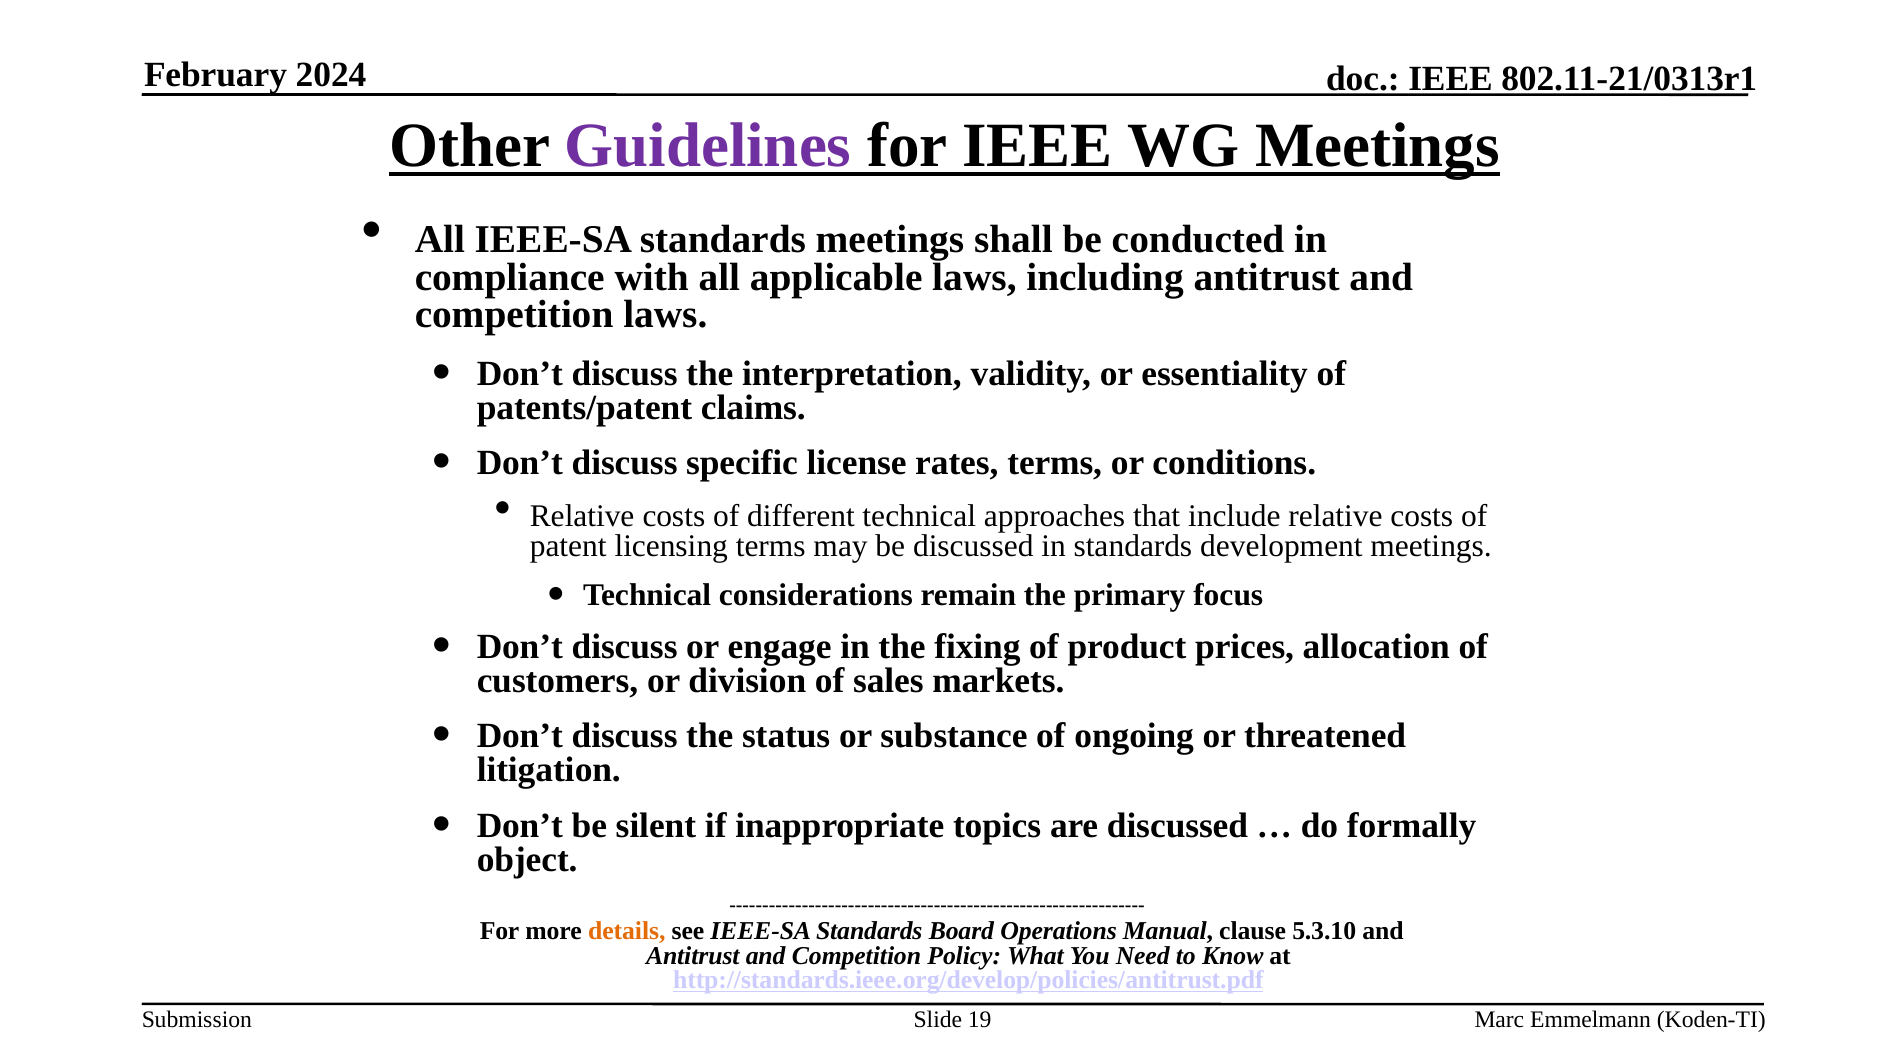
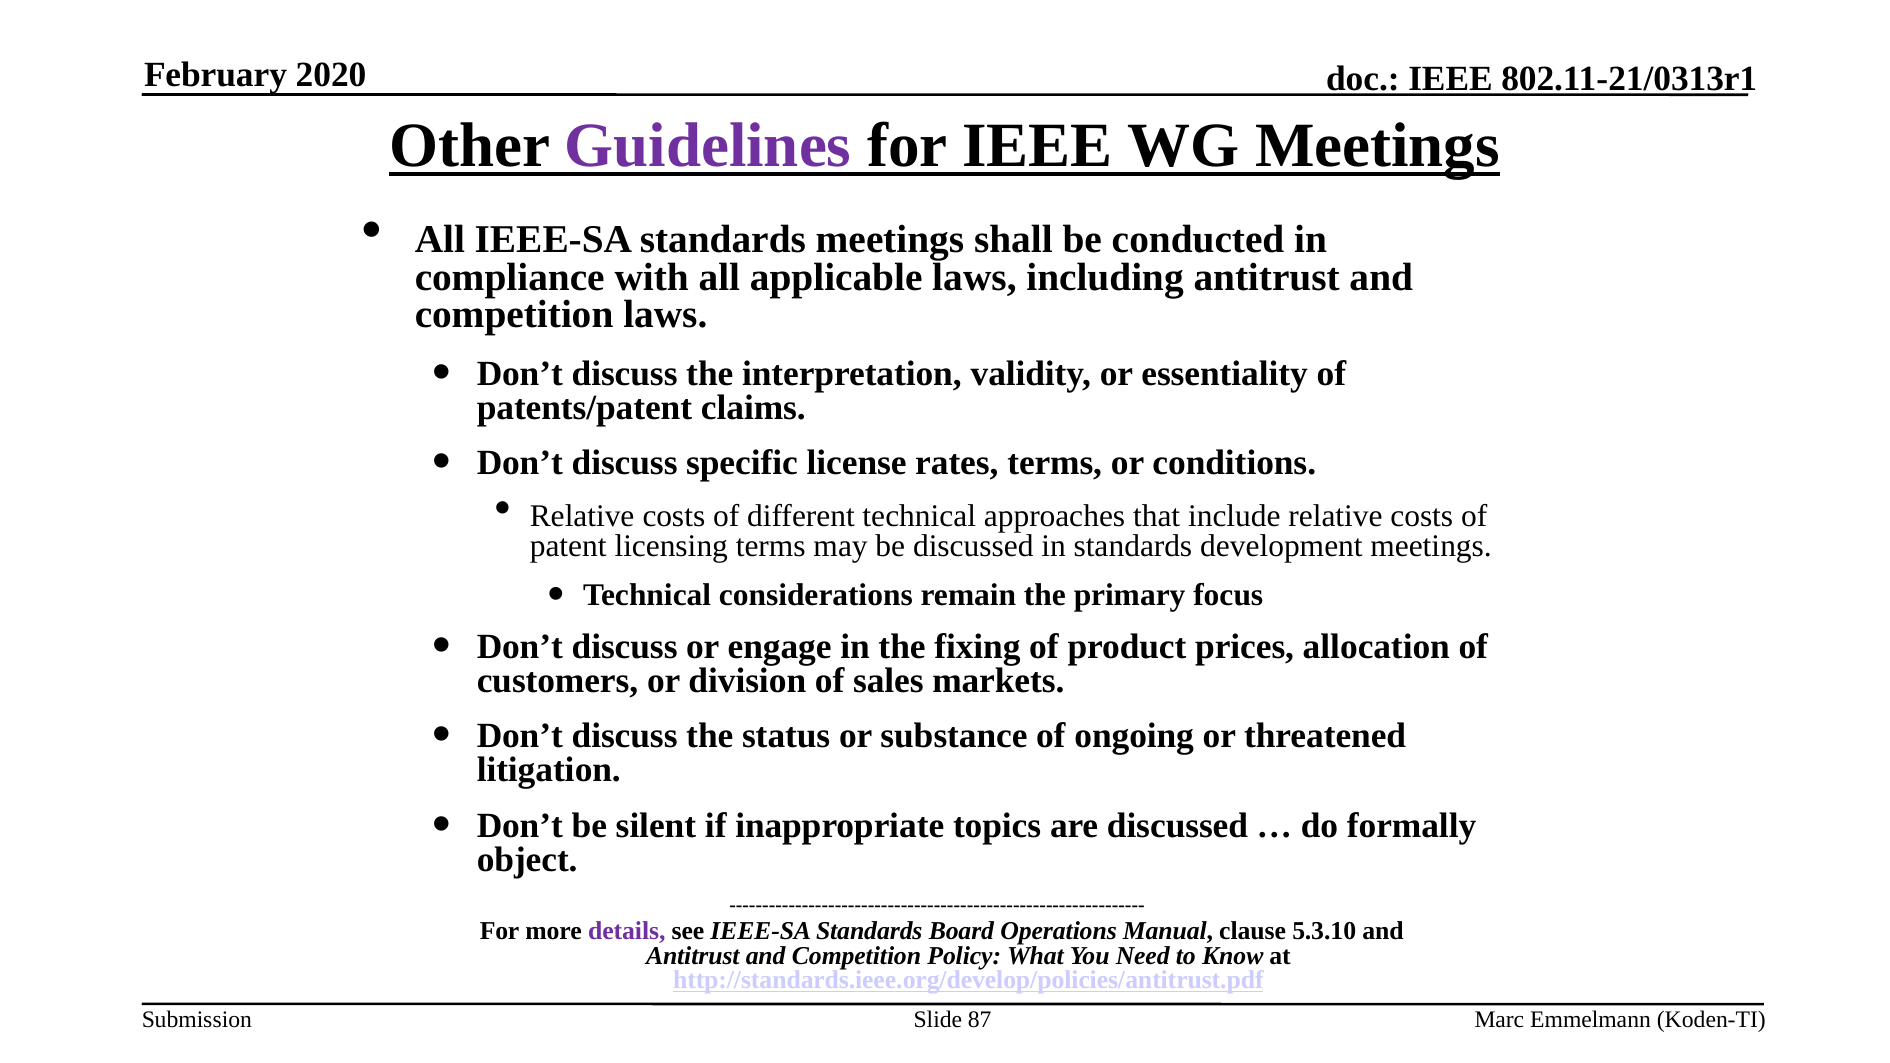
2024: 2024 -> 2020 (331, 75)
details colour: orange -> purple (627, 931)
19: 19 -> 87 (980, 1020)
